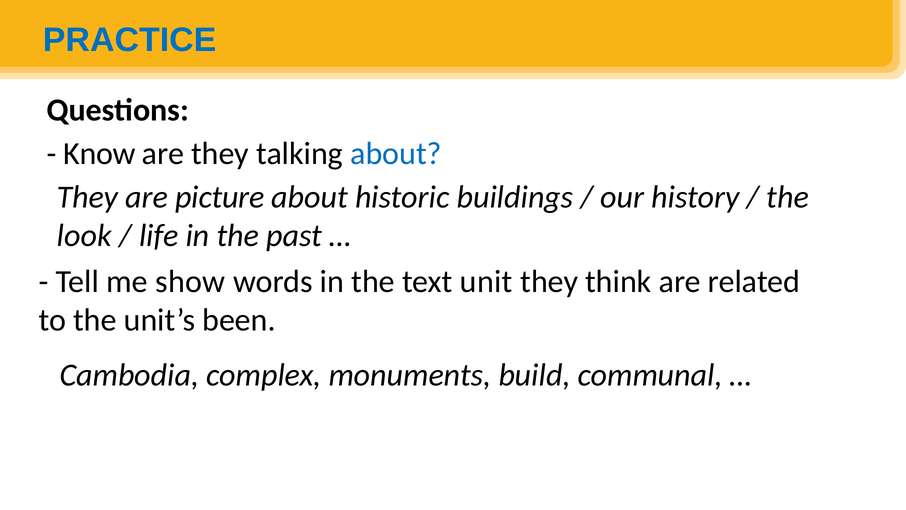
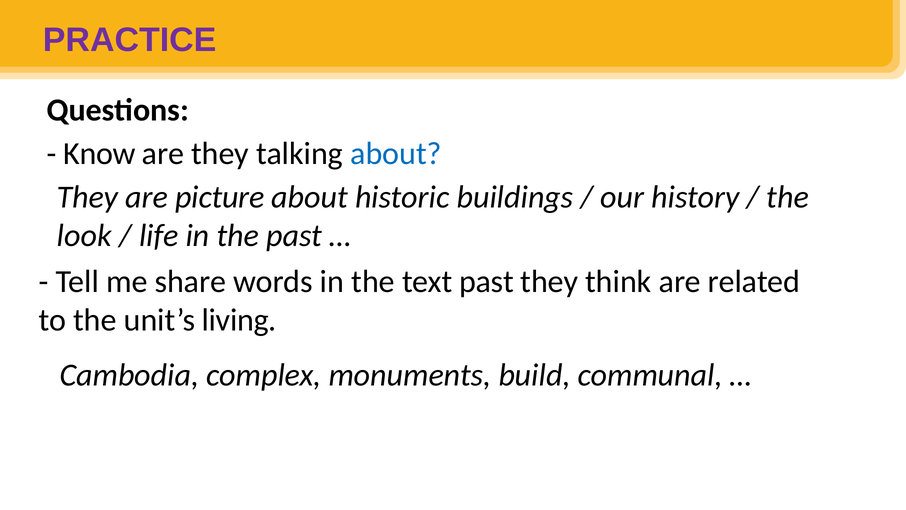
PRACTICE colour: blue -> purple (130, 40)
show: show -> share (190, 281)
text unit: unit -> past (487, 281)
been: been -> living (239, 320)
